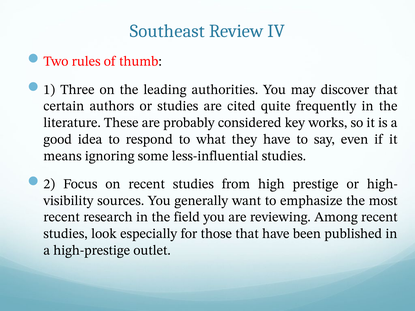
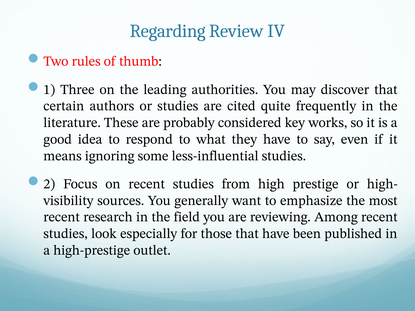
Southeast: Southeast -> Regarding (168, 31)
